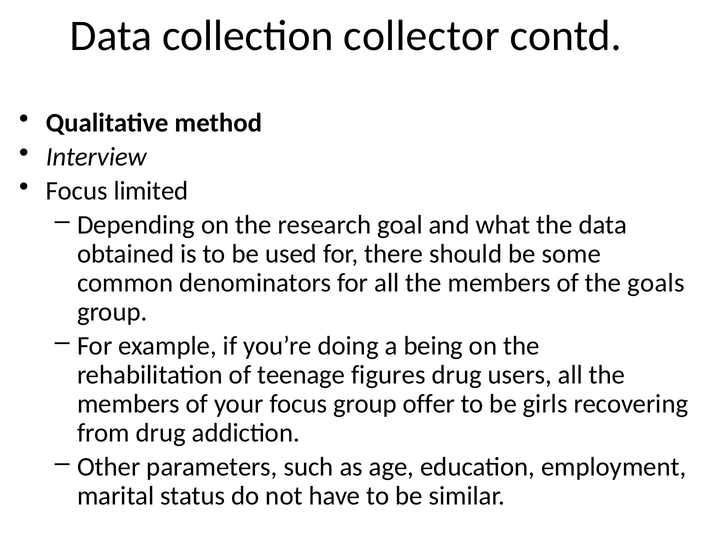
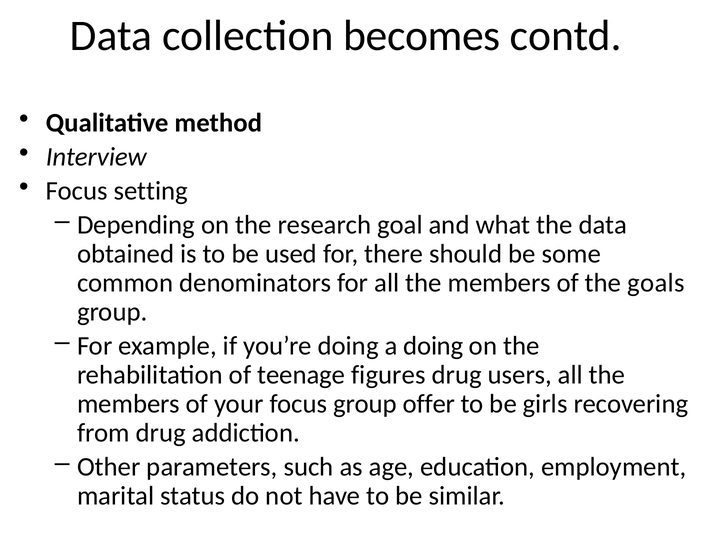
collector: collector -> becomes (422, 36)
limited: limited -> setting (151, 191)
a being: being -> doing (433, 346)
